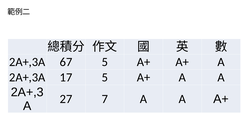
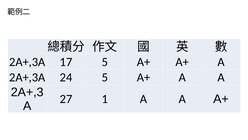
67: 67 -> 17 (66, 62)
17: 17 -> 24 (66, 77)
7: 7 -> 1 (105, 99)
